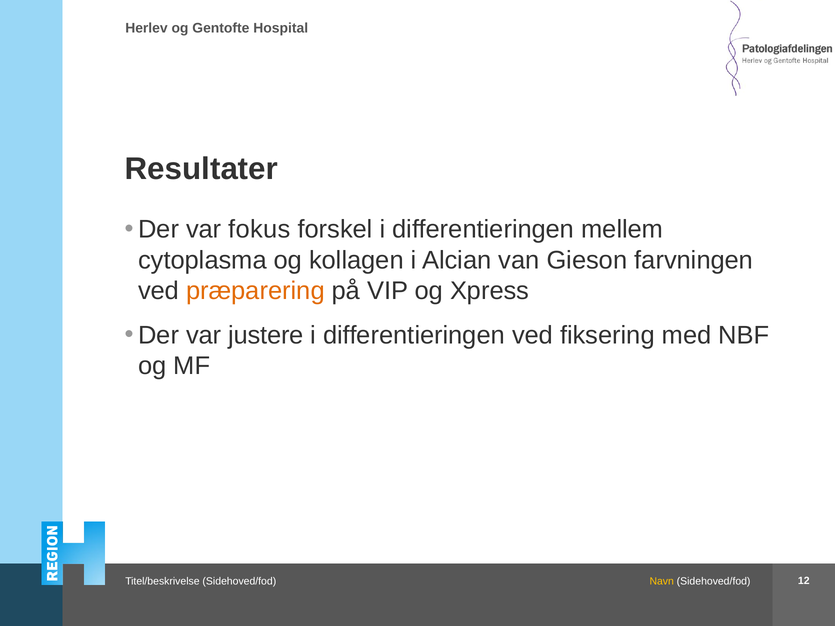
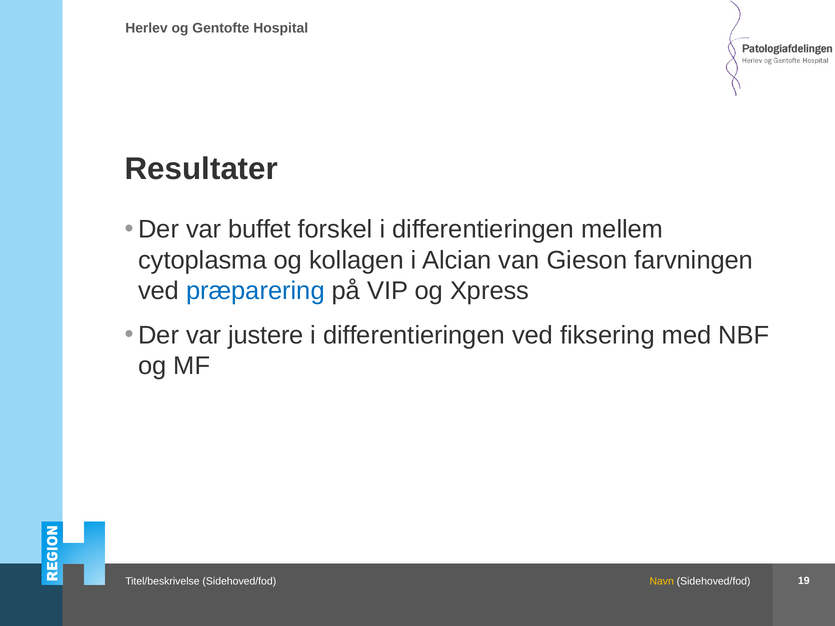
fokus: fokus -> buffet (260, 230)
præparering colour: orange -> blue (255, 291)
12: 12 -> 19 (804, 581)
